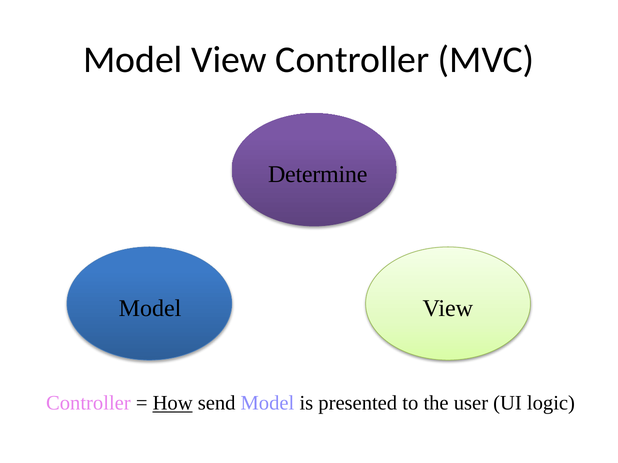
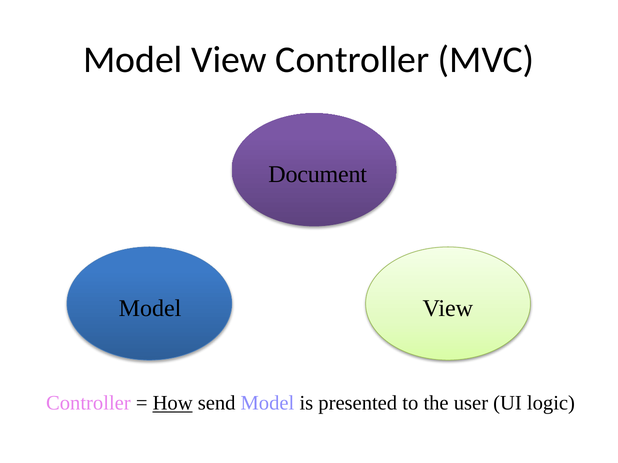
Determine: Determine -> Document (318, 175)
